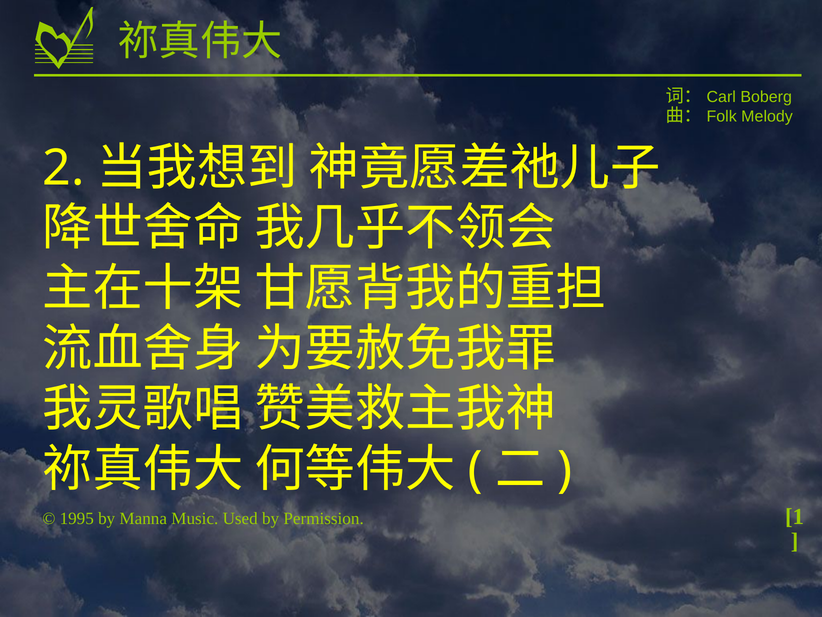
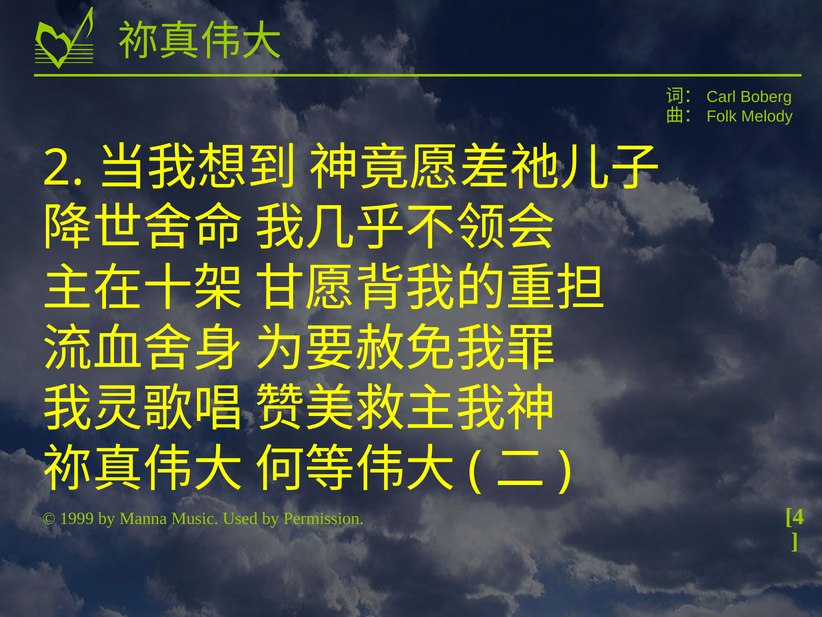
1: 1 -> 4 (795, 516)
1995: 1995 -> 1999 (77, 518)
